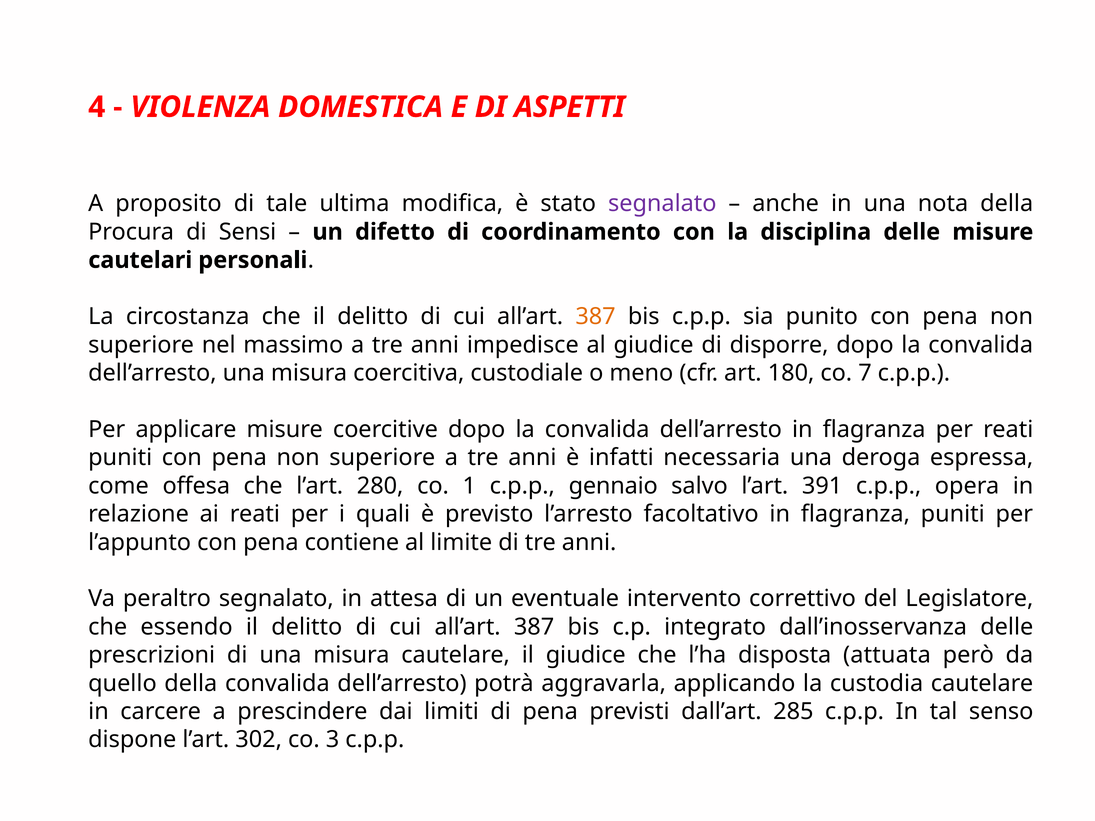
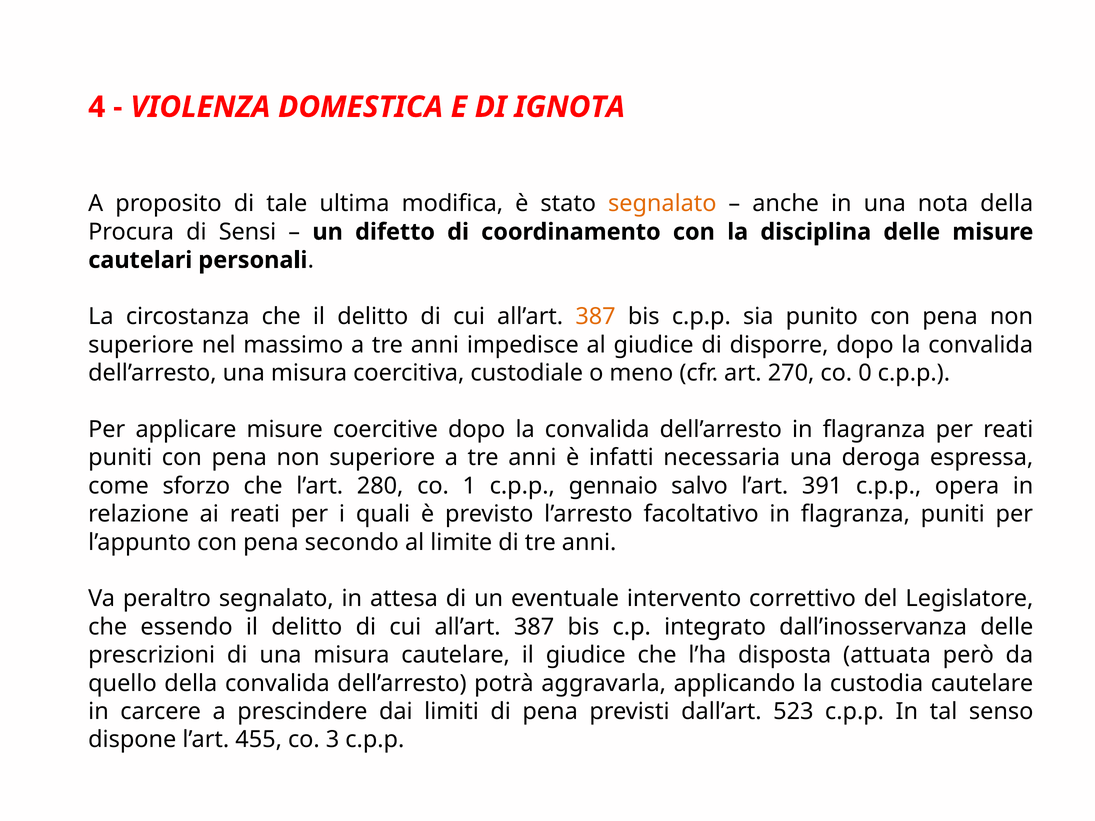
ASPETTI: ASPETTI -> IGNOTA (570, 107)
segnalato colour: purple -> orange (662, 204)
180: 180 -> 270 (791, 373)
7: 7 -> 0 (865, 373)
offesa: offesa -> sforzo (196, 486)
contiene: contiene -> secondo (352, 542)
285: 285 -> 523 (793, 712)
302: 302 -> 455 (259, 740)
